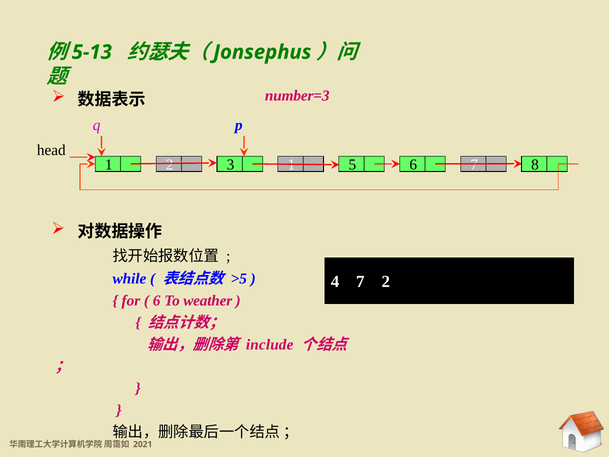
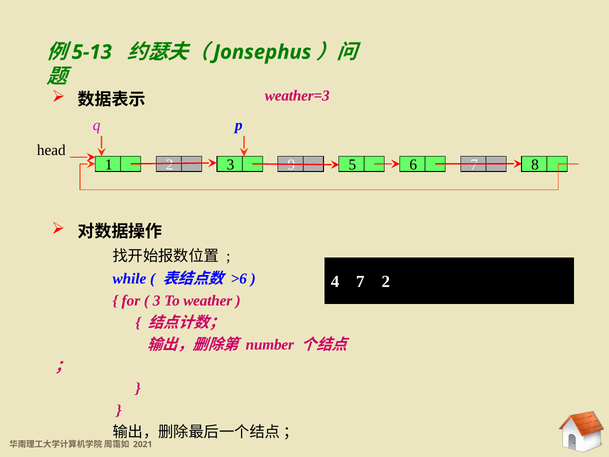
number=3: number=3 -> weather=3 (297, 96)
2 3 1: 1 -> 9 (291, 165)
>5: >5 -> >6 (239, 279)
6: 6 -> 3 (157, 300)
include: include -> number (270, 344)
